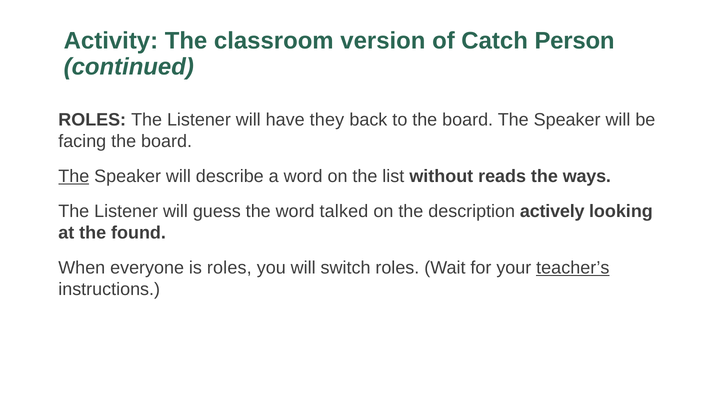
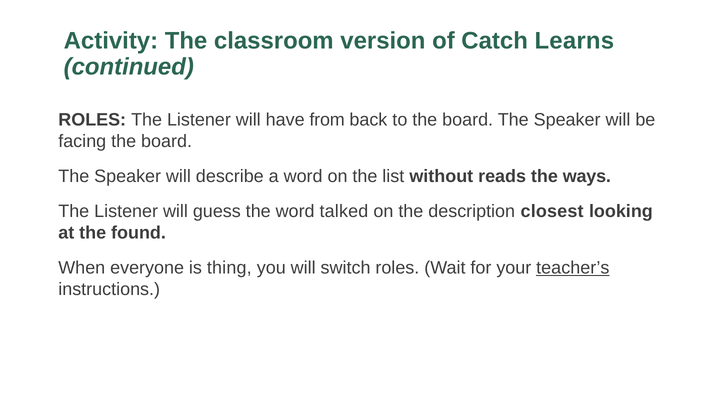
Person: Person -> Learns (574, 41)
they: they -> from (327, 120)
The underline: present -> none (74, 176)
actively: actively -> closest (552, 211)
is roles: roles -> thing (229, 268)
